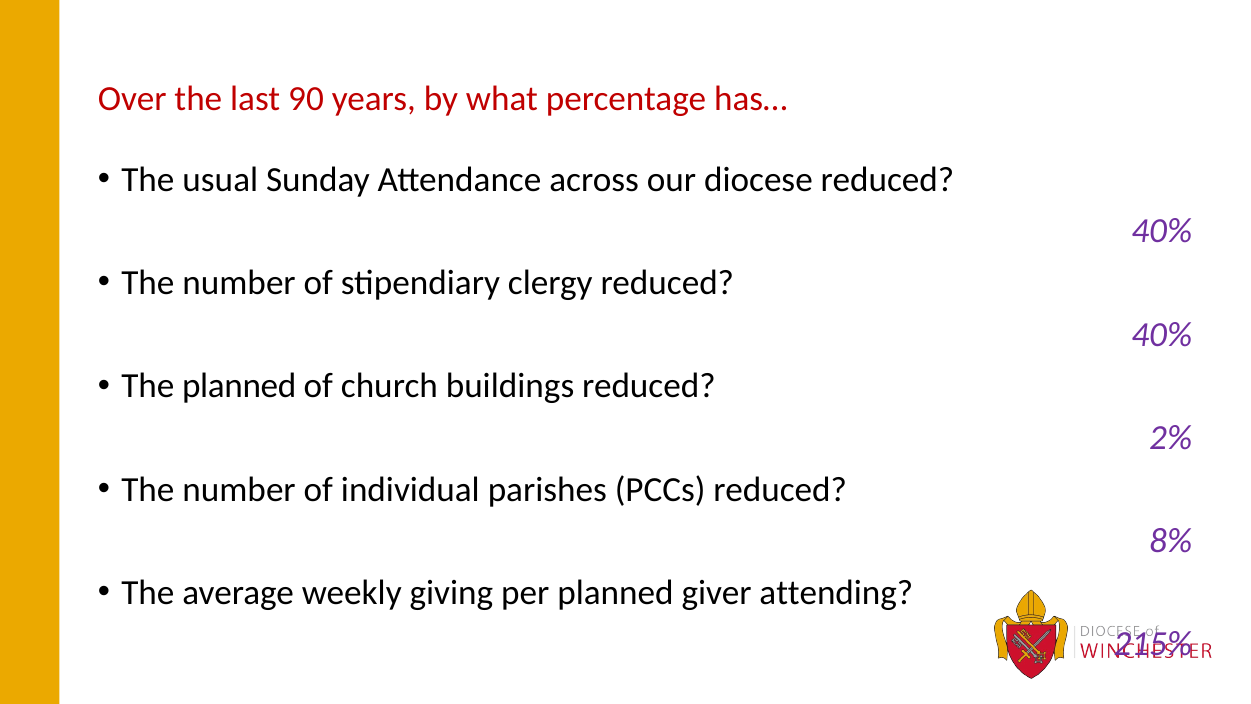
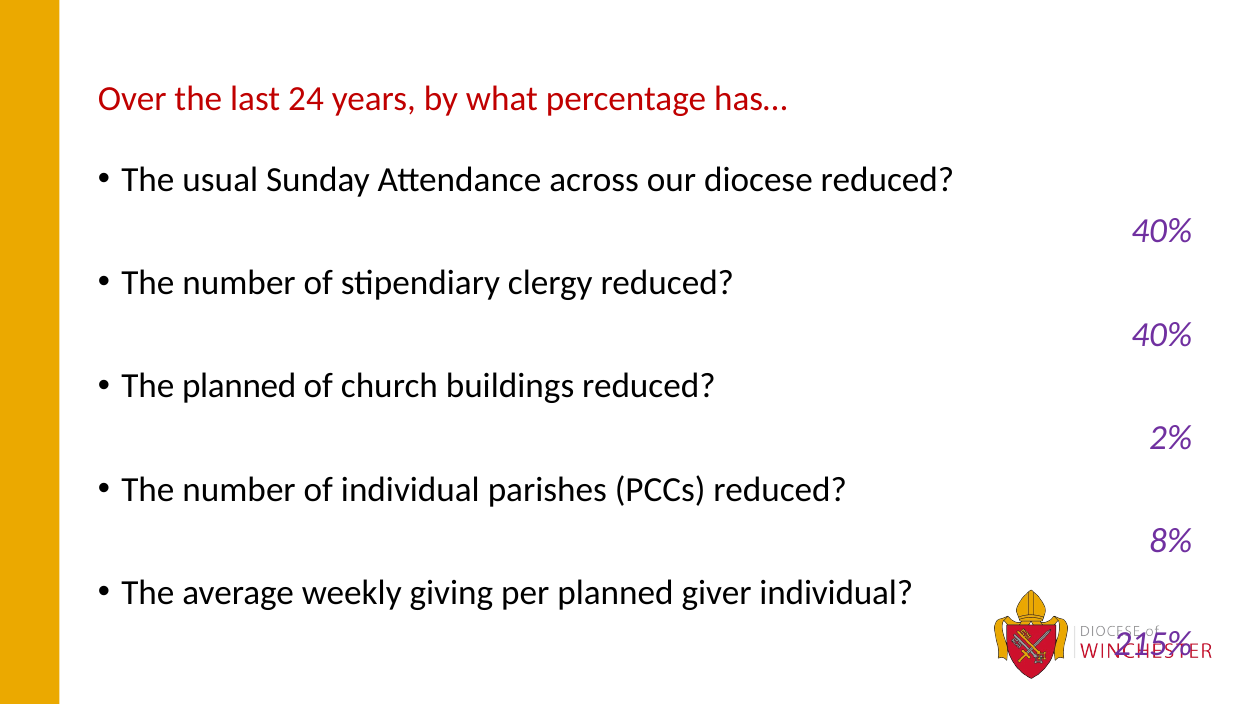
90: 90 -> 24 (306, 99)
giver attending: attending -> individual (836, 592)
